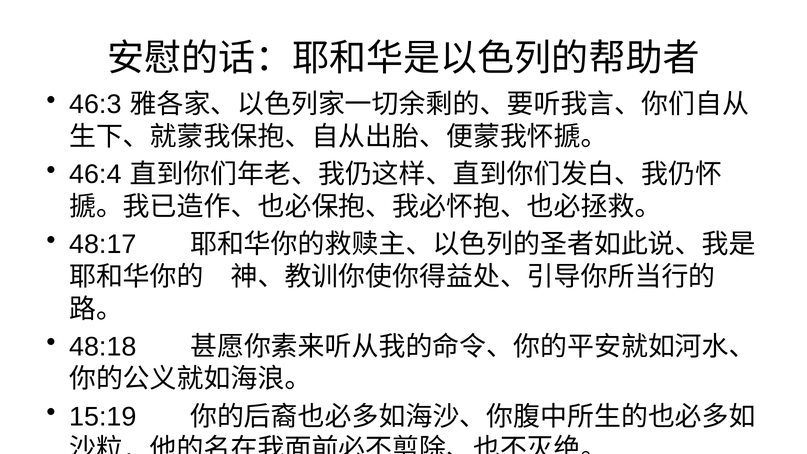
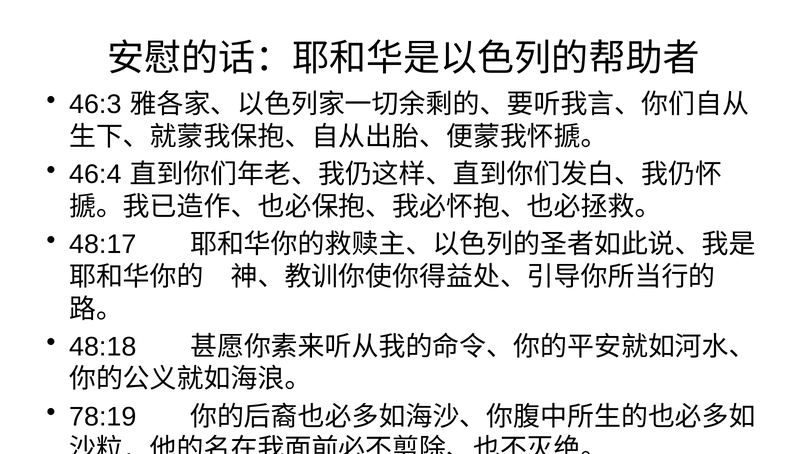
15:19: 15:19 -> 78:19 (103, 417)
